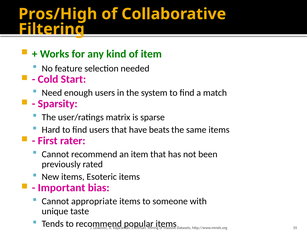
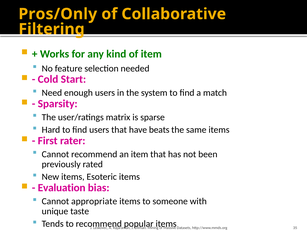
Pros/High: Pros/High -> Pros/Only (58, 14)
Important: Important -> Evaluation (62, 188)
